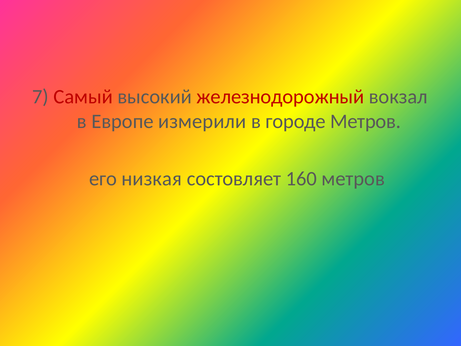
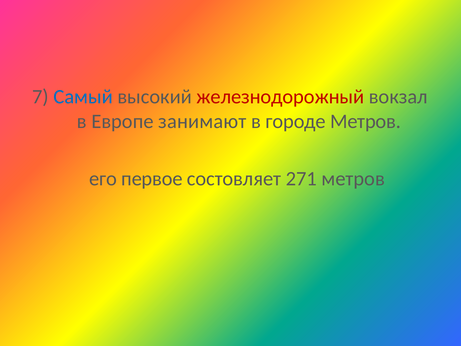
Самый colour: red -> blue (83, 97)
измерили: измерили -> занимают (202, 121)
низкая: низкая -> первое (152, 179)
160: 160 -> 271 (301, 179)
